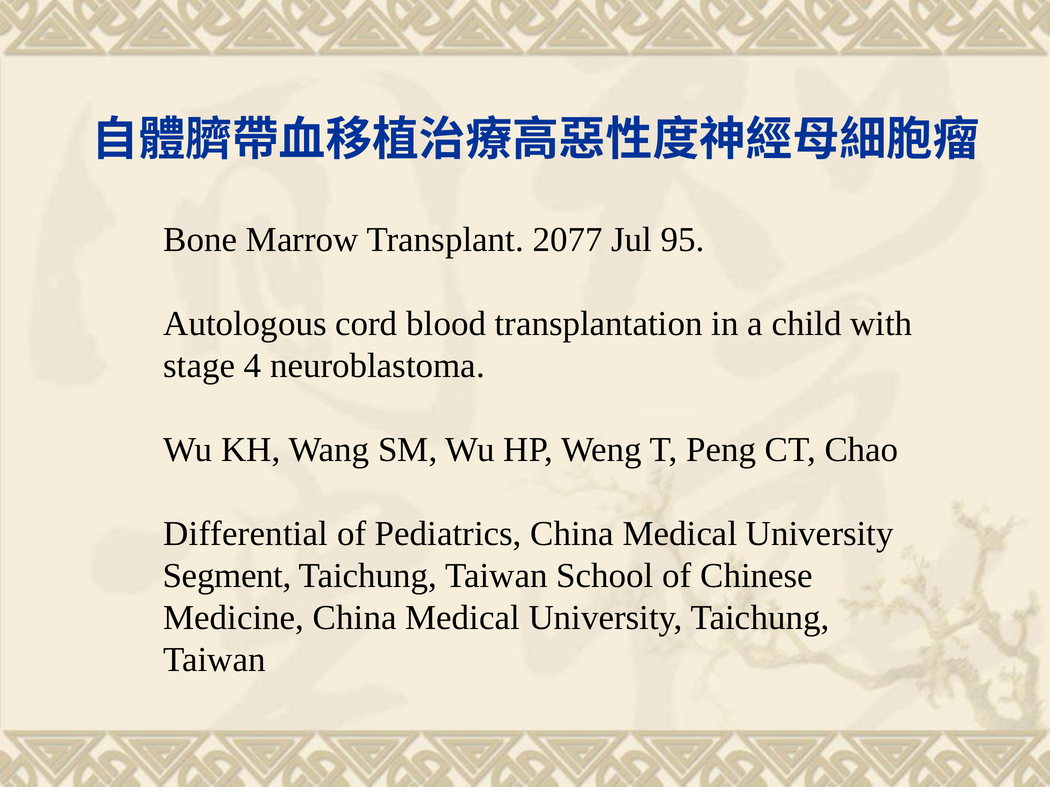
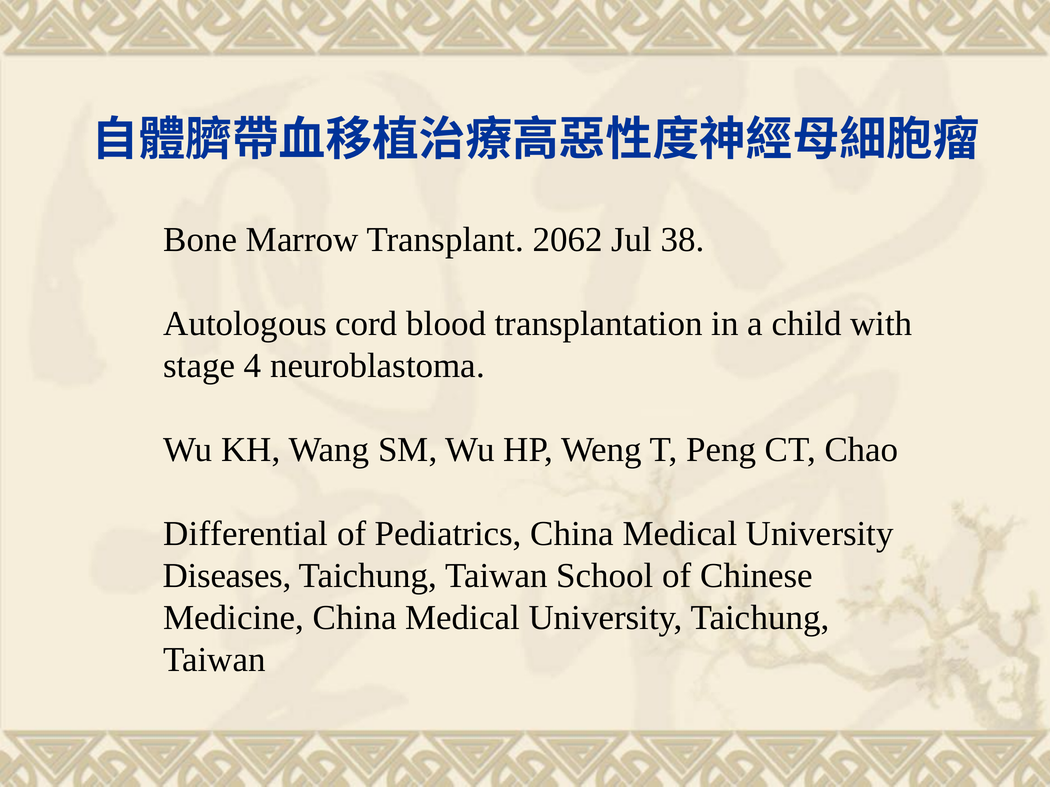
2077: 2077 -> 2062 (568, 240)
95: 95 -> 38 (683, 240)
Segment: Segment -> Diseases (227, 576)
